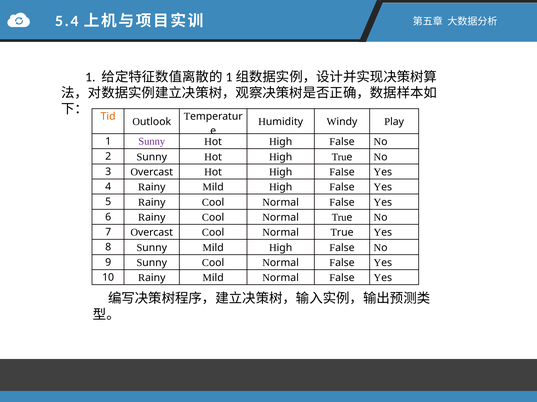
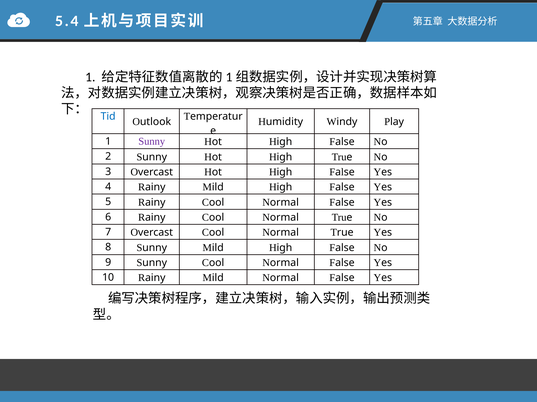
Tid colour: orange -> blue (108, 117)
